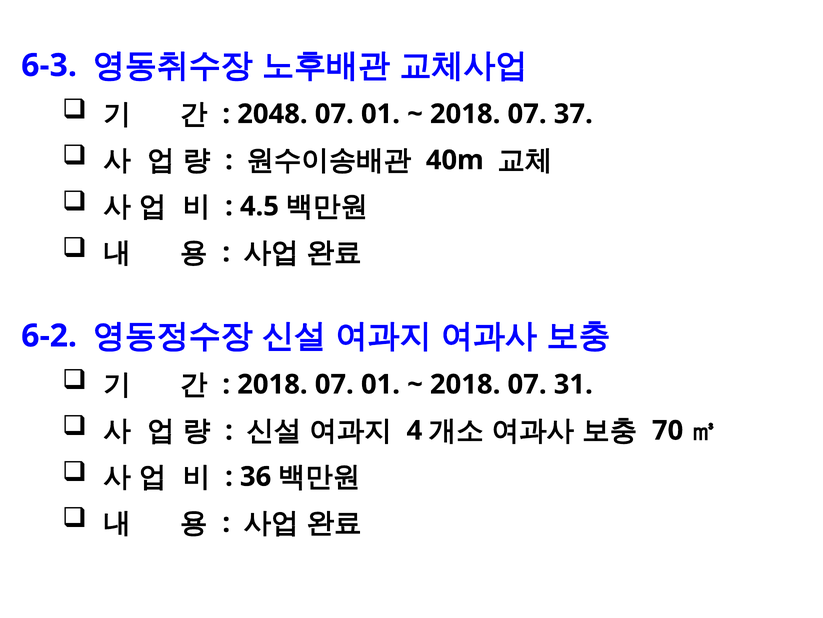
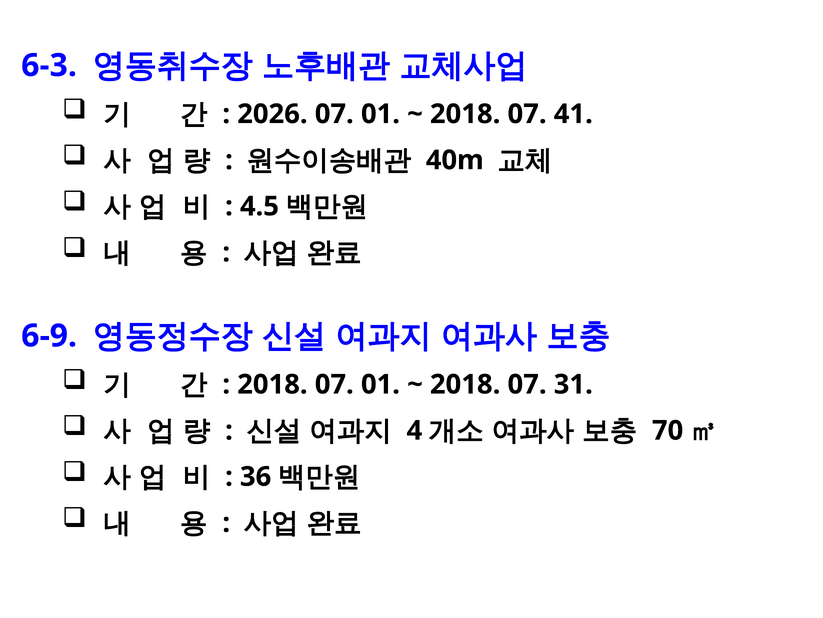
2048: 2048 -> 2026 (272, 114)
37: 37 -> 41 (573, 114)
6-2: 6-2 -> 6-9 (49, 335)
